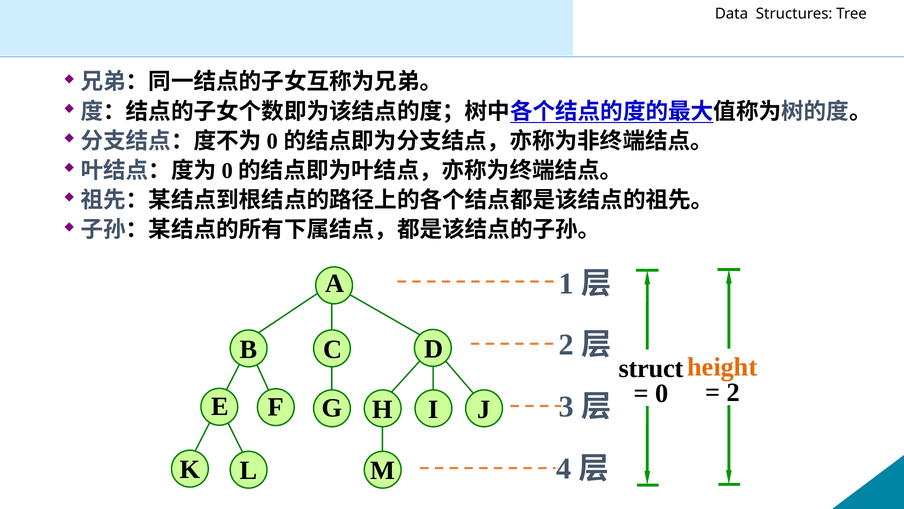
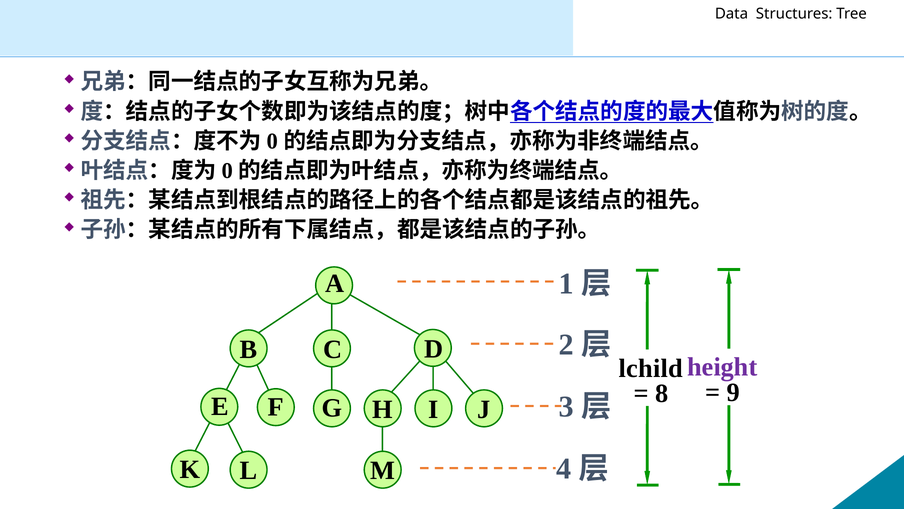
height colour: orange -> purple (722, 367)
struct: struct -> lchild (651, 368)
2: 2 -> 9 (733, 392)
0: 0 -> 8 (662, 393)
